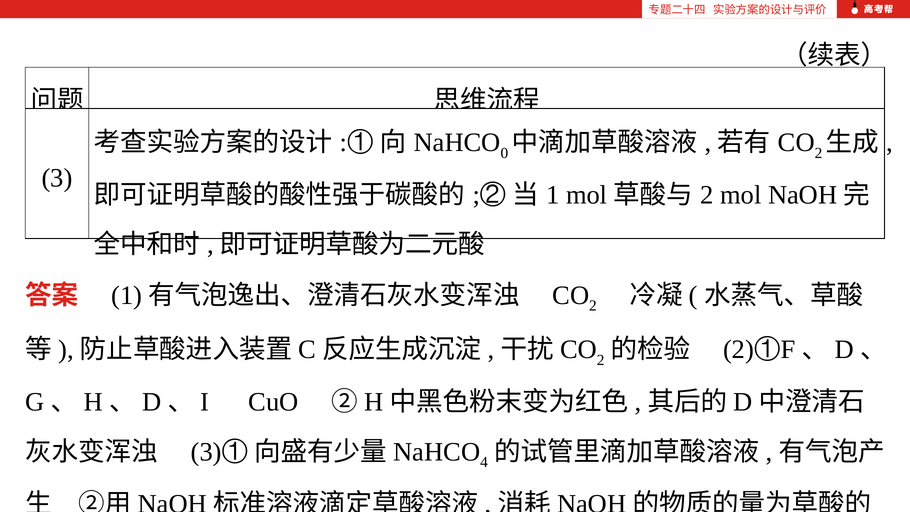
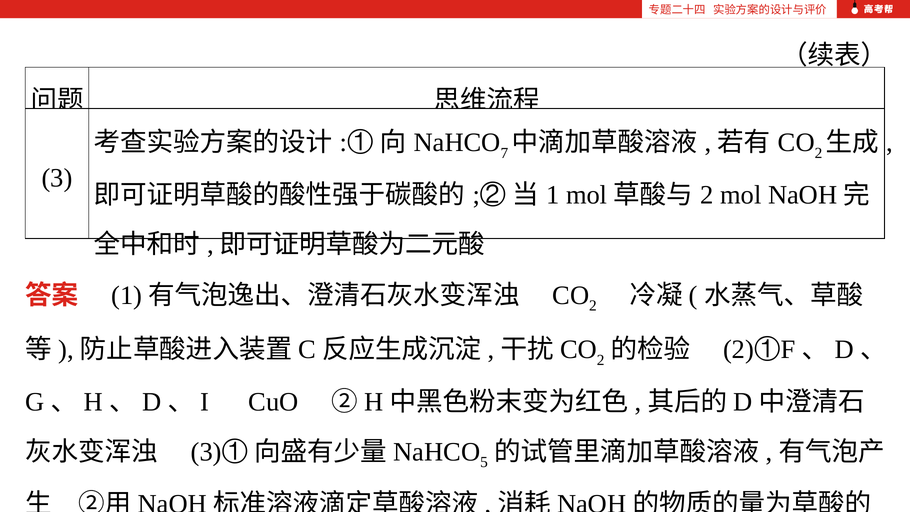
0: 0 -> 7 (504, 153)
4: 4 -> 5 (484, 462)
